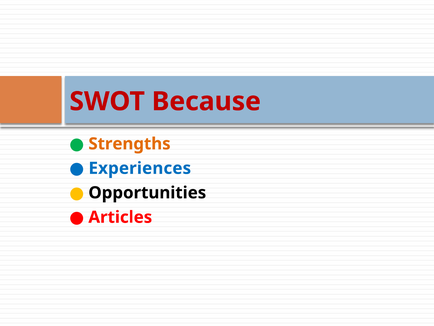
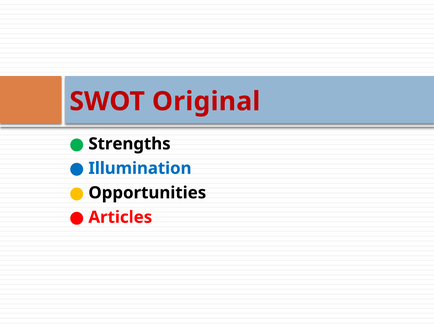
Because: Because -> Original (206, 101)
Strengths colour: orange -> black (129, 144)
Experiences: Experiences -> Illumination (140, 168)
